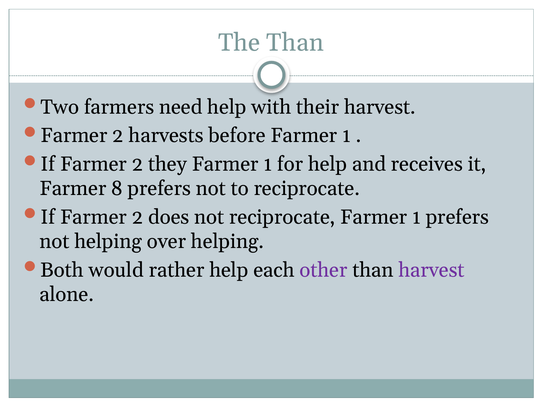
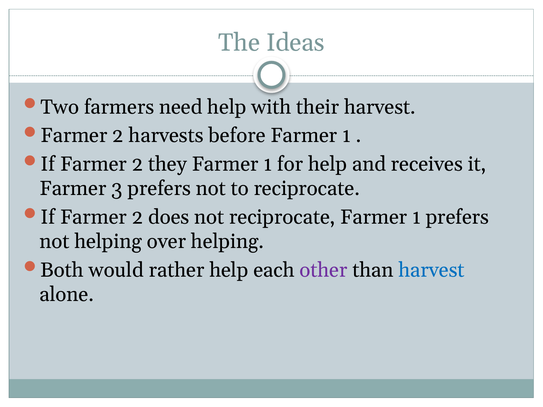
The Than: Than -> Ideas (295, 43)
8: 8 -> 3 (117, 189)
harvest colour: purple -> blue (432, 270)
